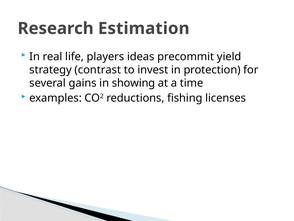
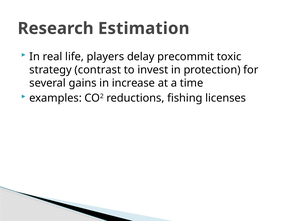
ideas: ideas -> delay (141, 56)
yield: yield -> toxic (229, 56)
showing: showing -> increase (133, 83)
